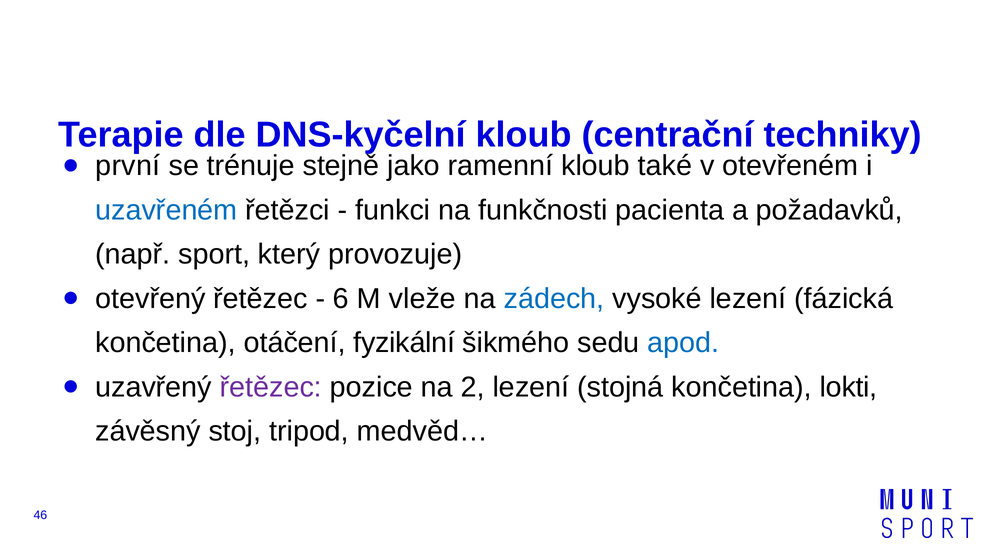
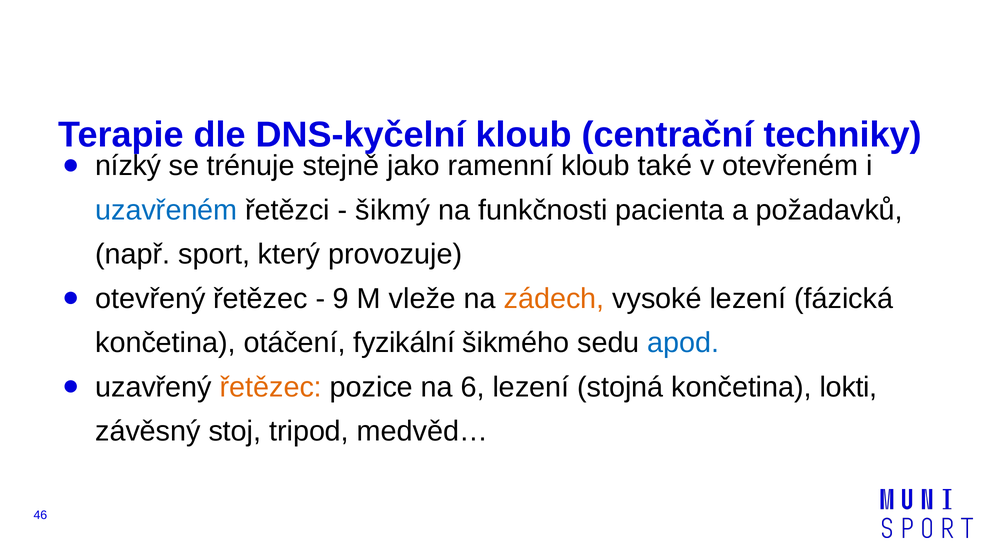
první: první -> nízký (128, 166)
funkci: funkci -> šikmý (393, 210)
6: 6 -> 9 (341, 299)
zádech colour: blue -> orange (554, 299)
řetězec colour: purple -> orange (271, 387)
2: 2 -> 6 (473, 387)
